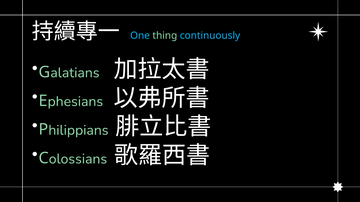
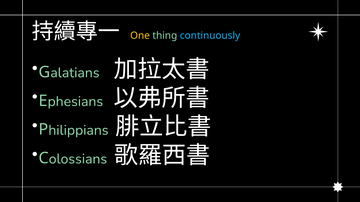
One colour: light blue -> yellow (140, 36)
